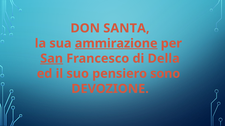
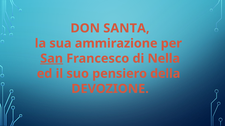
ammirazione underline: present -> none (116, 44)
Della: Della -> Nella (164, 59)
sono: sono -> della (165, 74)
